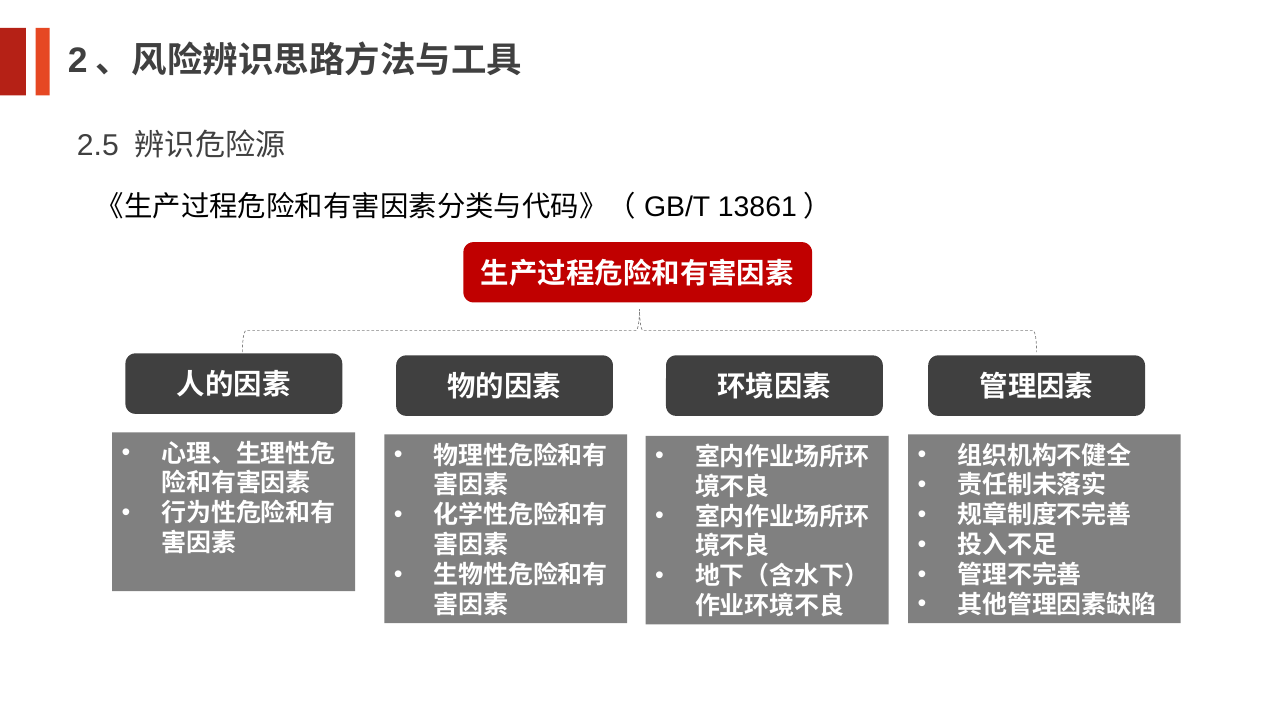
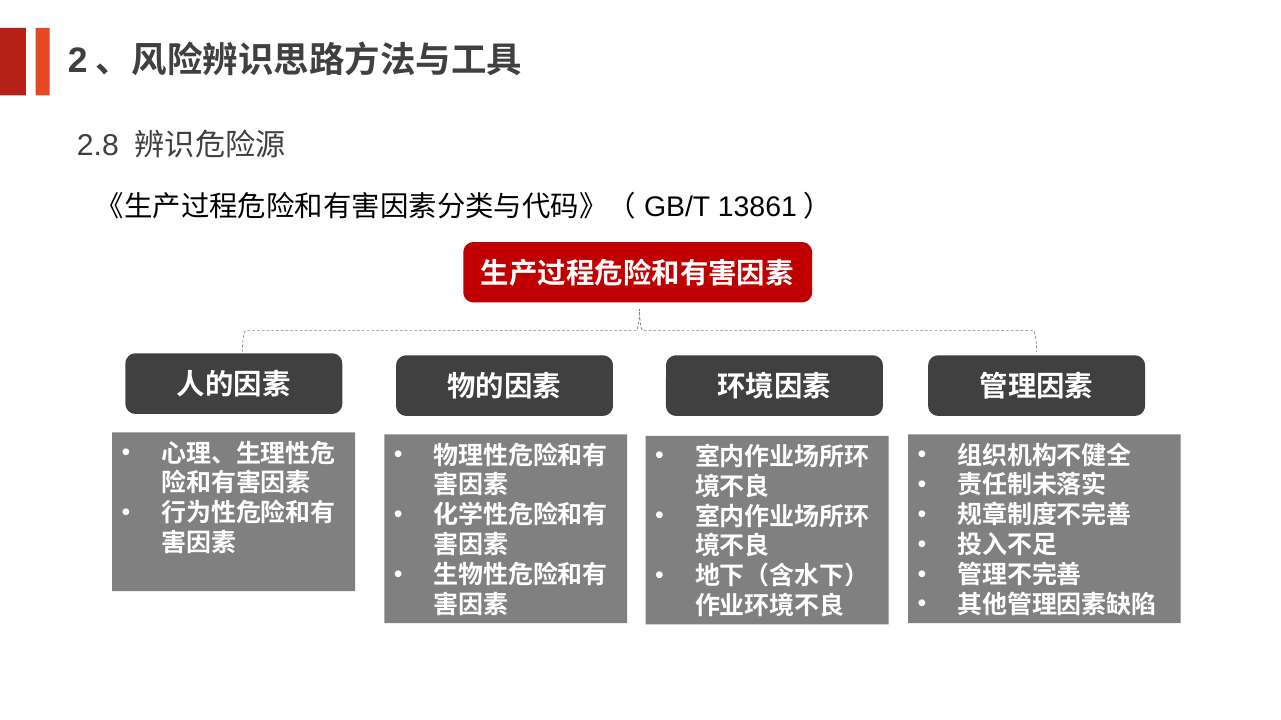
2.5: 2.5 -> 2.8 (98, 146)
